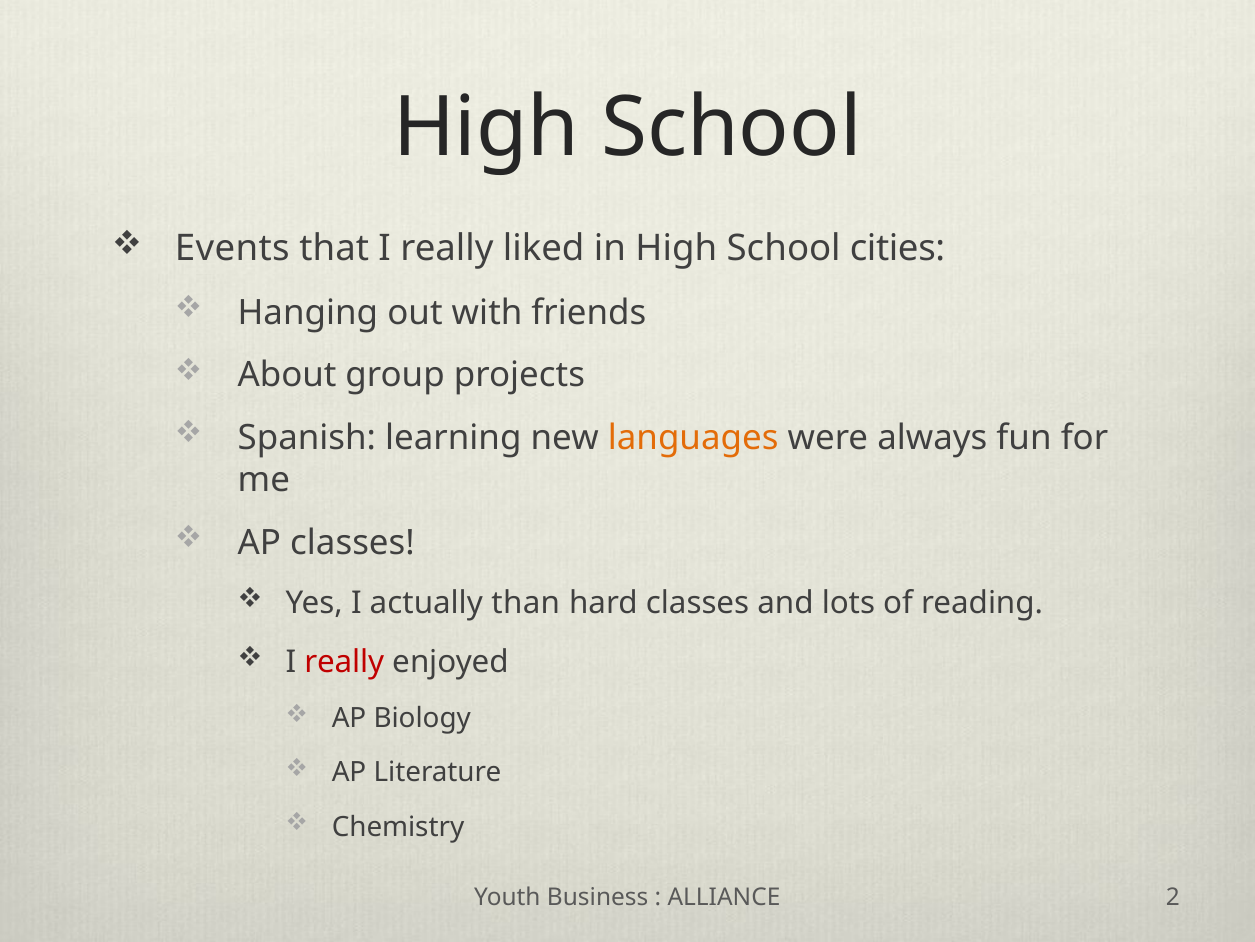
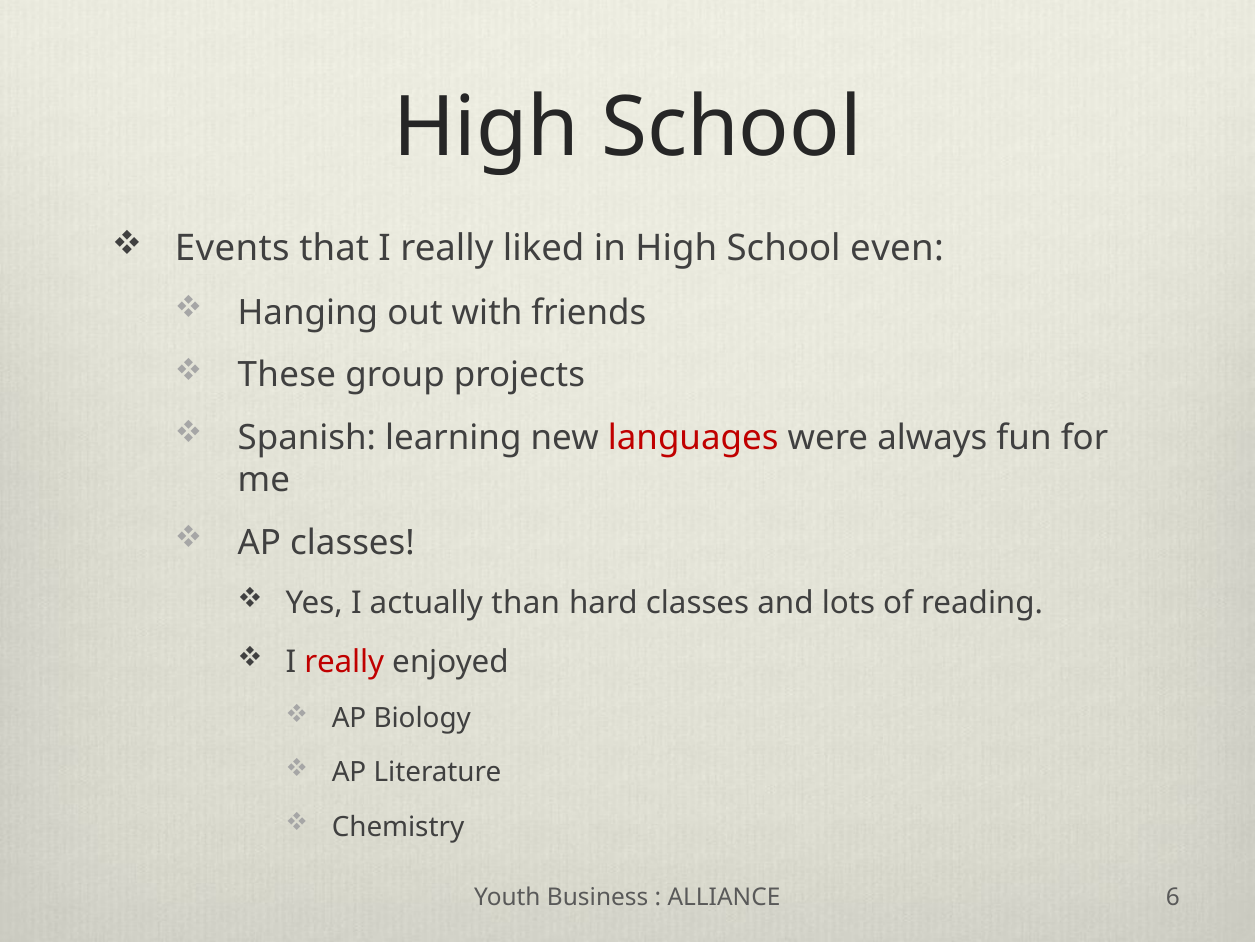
cities: cities -> even (897, 249)
About: About -> These (287, 375)
languages colour: orange -> red (693, 438)
2: 2 -> 6 (1173, 897)
